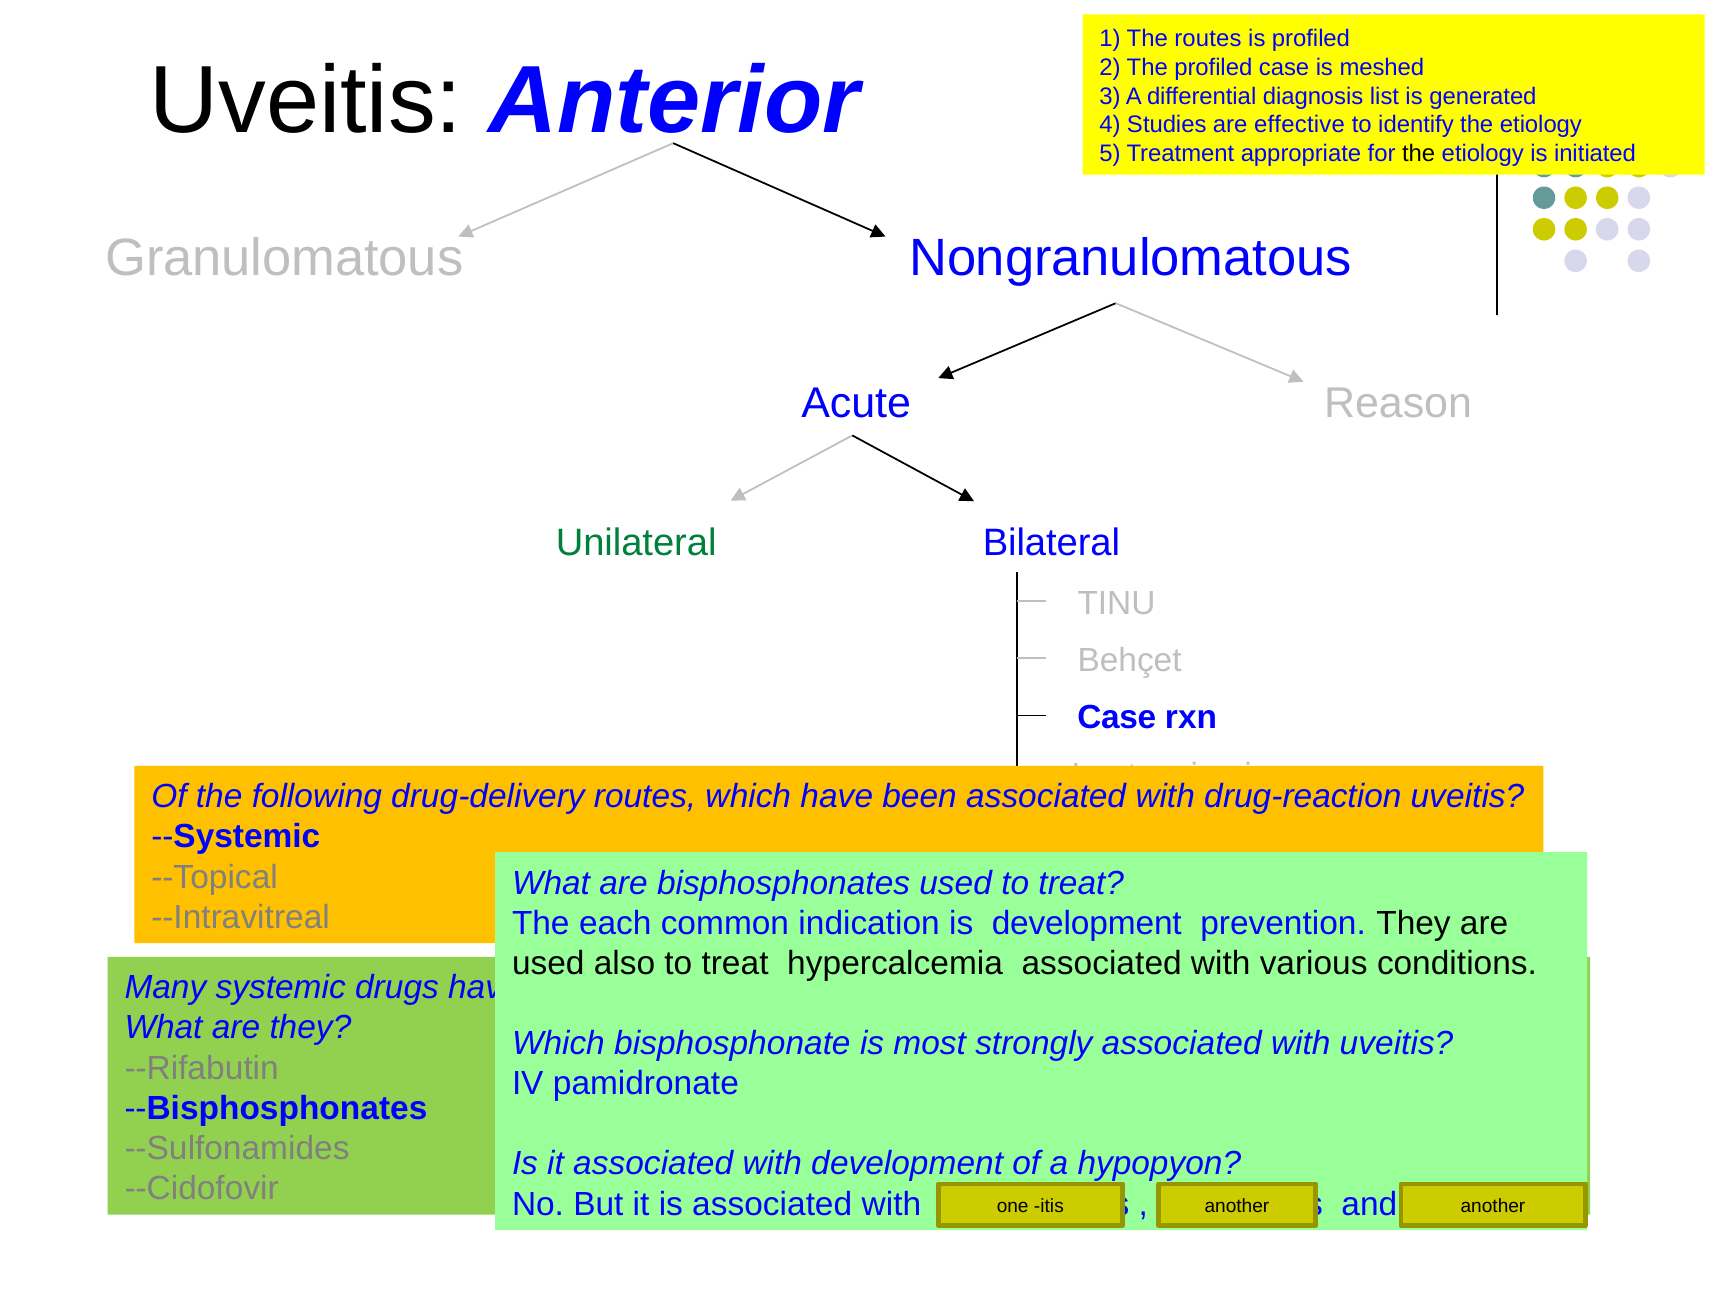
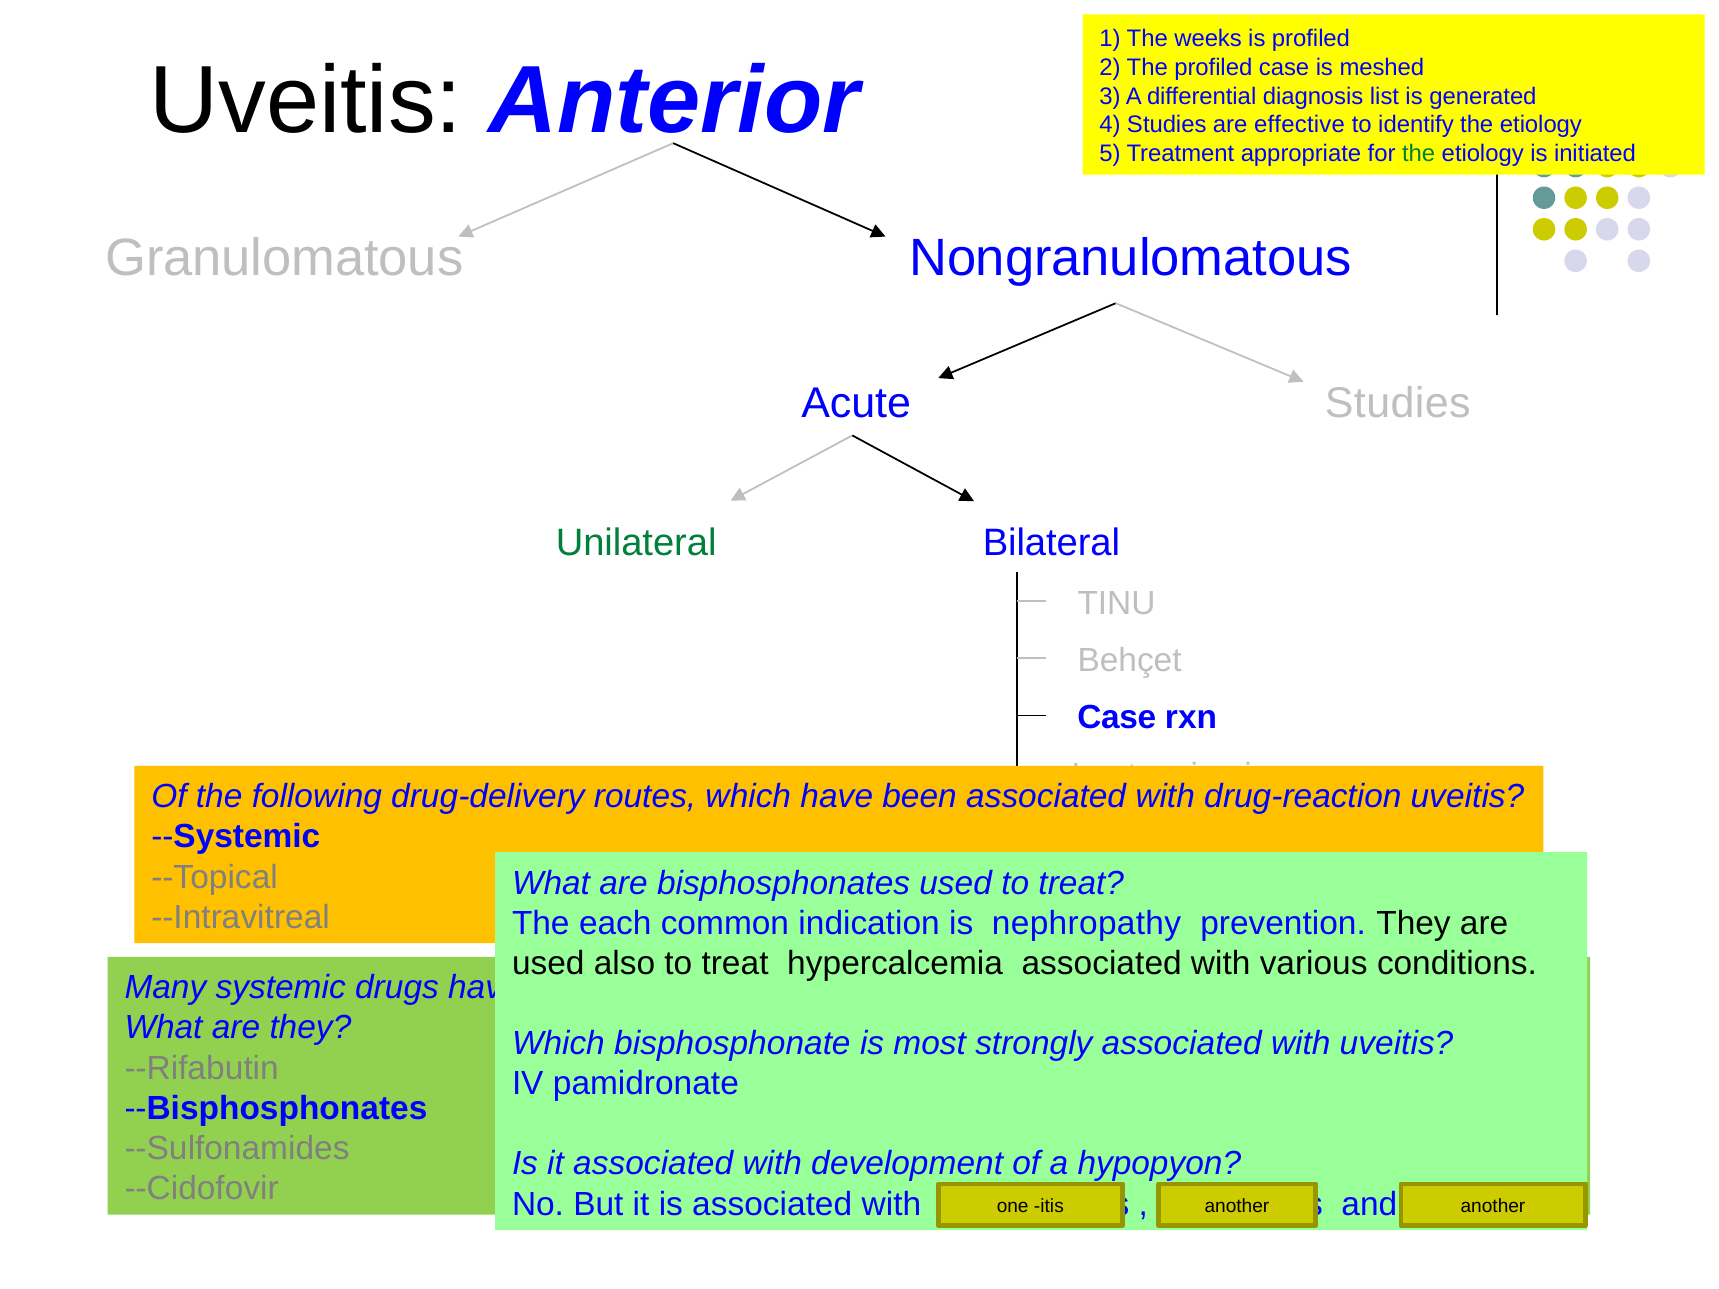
The routes: routes -> weeks (1208, 39)
the colour: black -> green (1419, 154)
Acute Reason: Reason -> Studies (1398, 403)
is development: development -> nephropathy (1087, 923)
